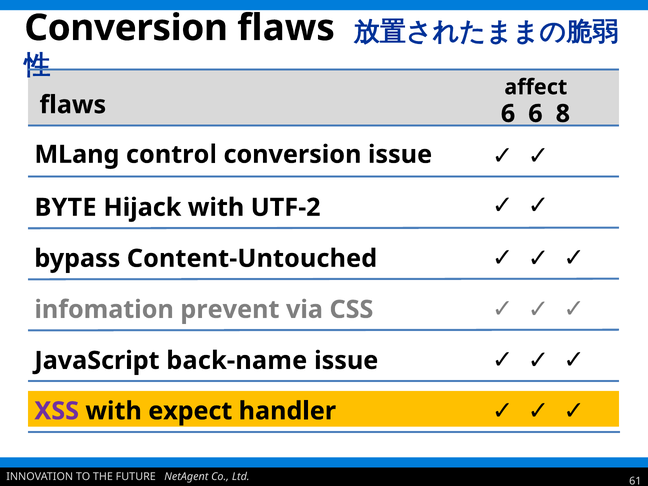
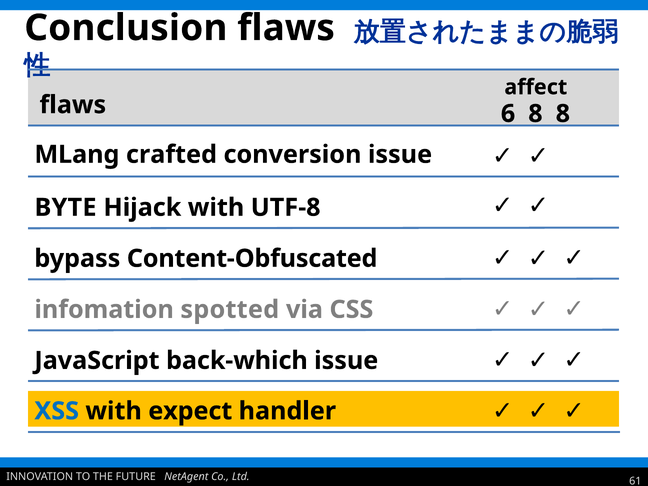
Conversion: Conversion -> Conclusion (126, 28)
6 6: 6 -> 8 (535, 114)
control: control -> crafted (171, 155)
UTF-2: UTF-2 -> UTF-8 (286, 208)
Content-Untouched: Content-Untouched -> Content-Obfuscated (252, 259)
prevent: prevent -> spotted (230, 310)
back-name: back-name -> back-which (237, 361)
XSS colour: purple -> blue (57, 411)
